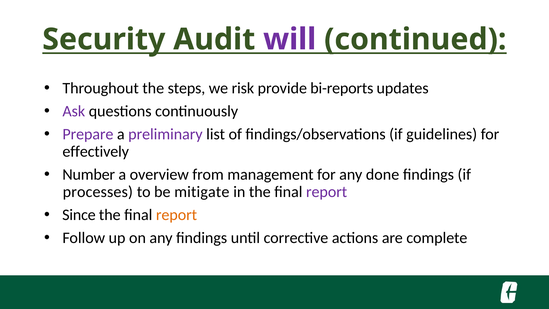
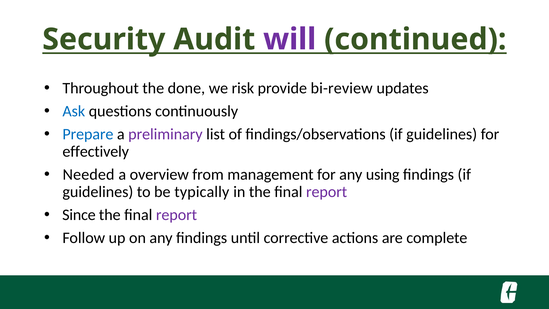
steps: steps -> done (186, 88)
bi-reports: bi-reports -> bi-review (342, 88)
Ask colour: purple -> blue (74, 111)
Prepare colour: purple -> blue (88, 134)
Number: Number -> Needed (89, 174)
done: done -> using (383, 174)
processes: processes -> guidelines (98, 192)
mitigate: mitigate -> typically (202, 192)
report colour: orange -> purple (177, 215)
